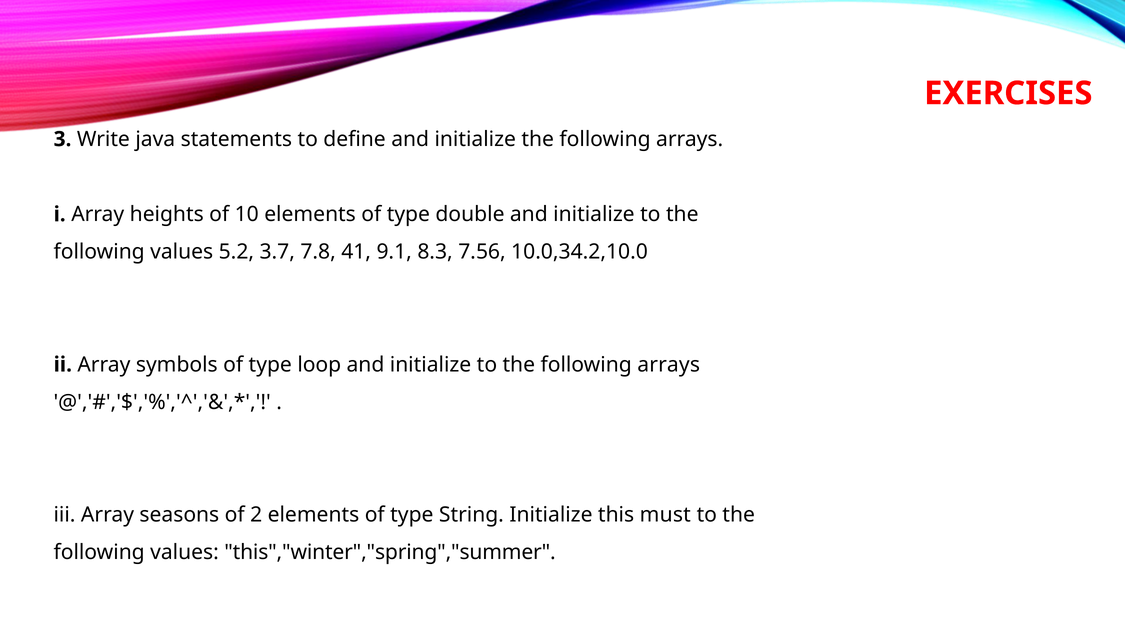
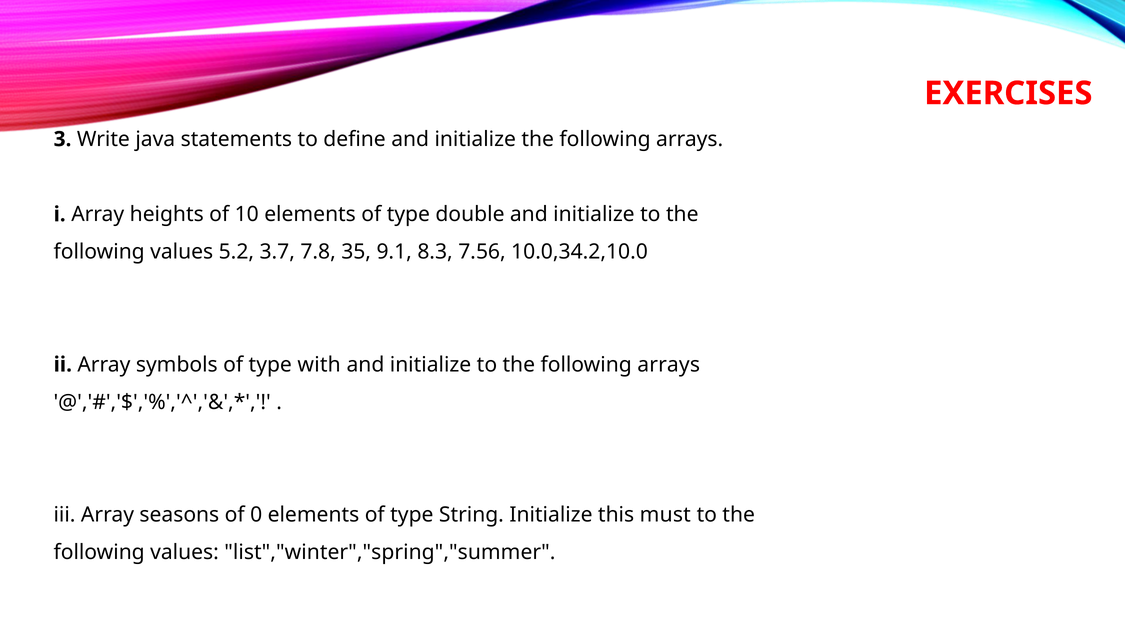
41: 41 -> 35 (356, 252)
loop: loop -> with (319, 364)
2: 2 -> 0 (256, 515)
this","winter","spring","summer: this","winter","spring","summer -> list","winter","spring","summer (390, 552)
